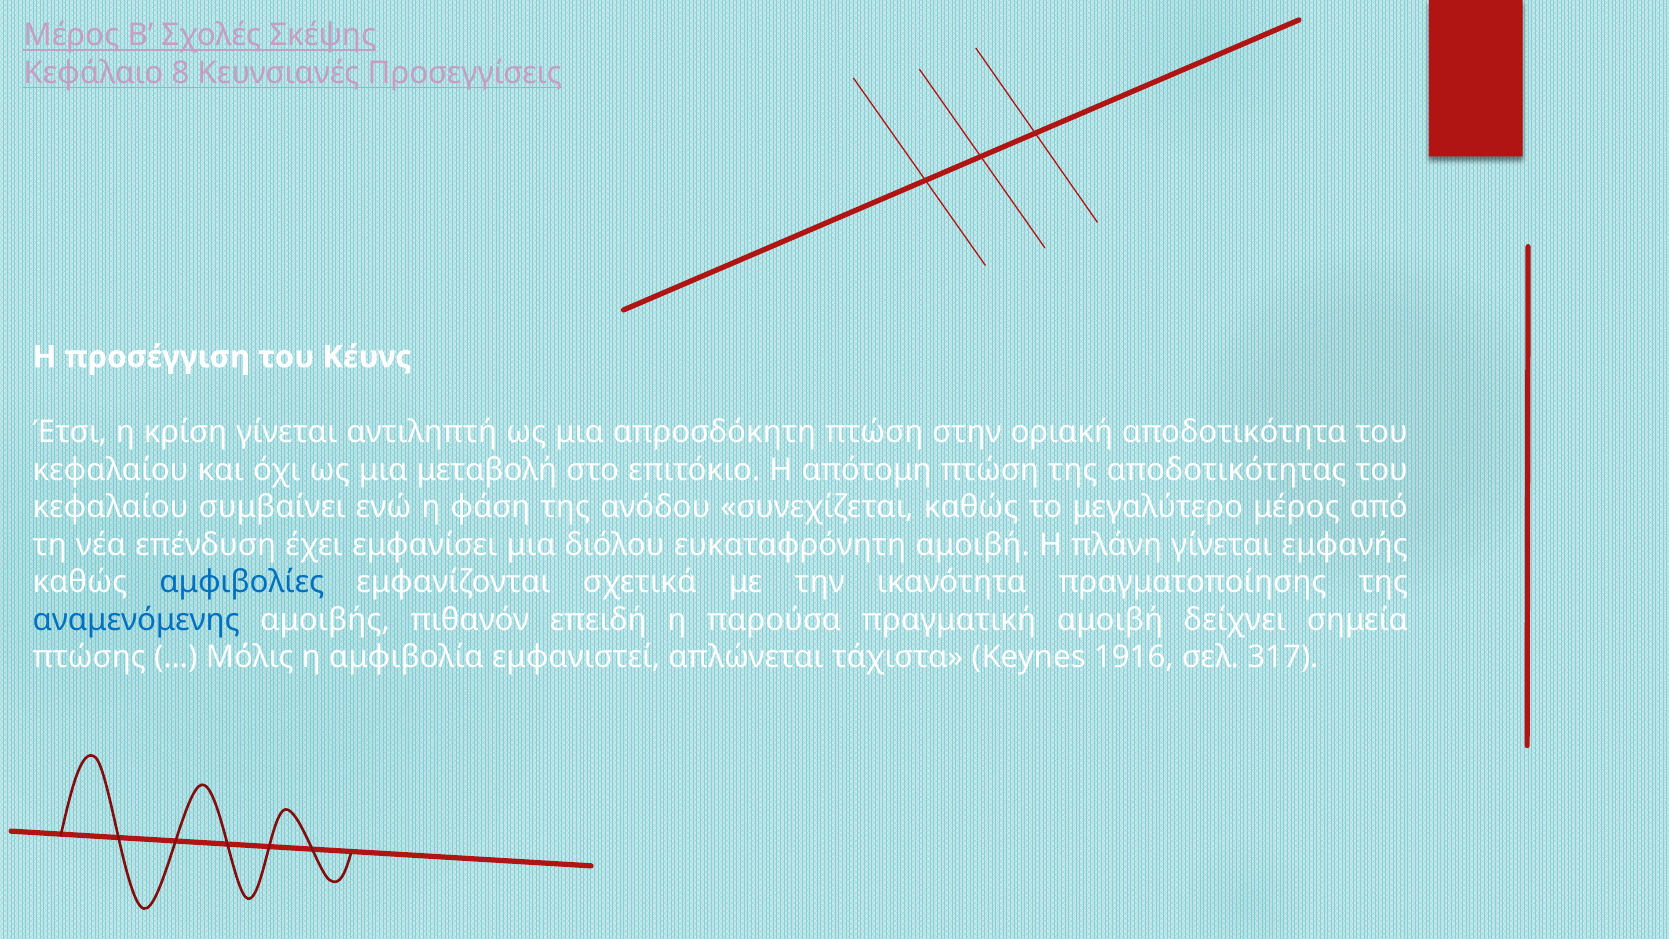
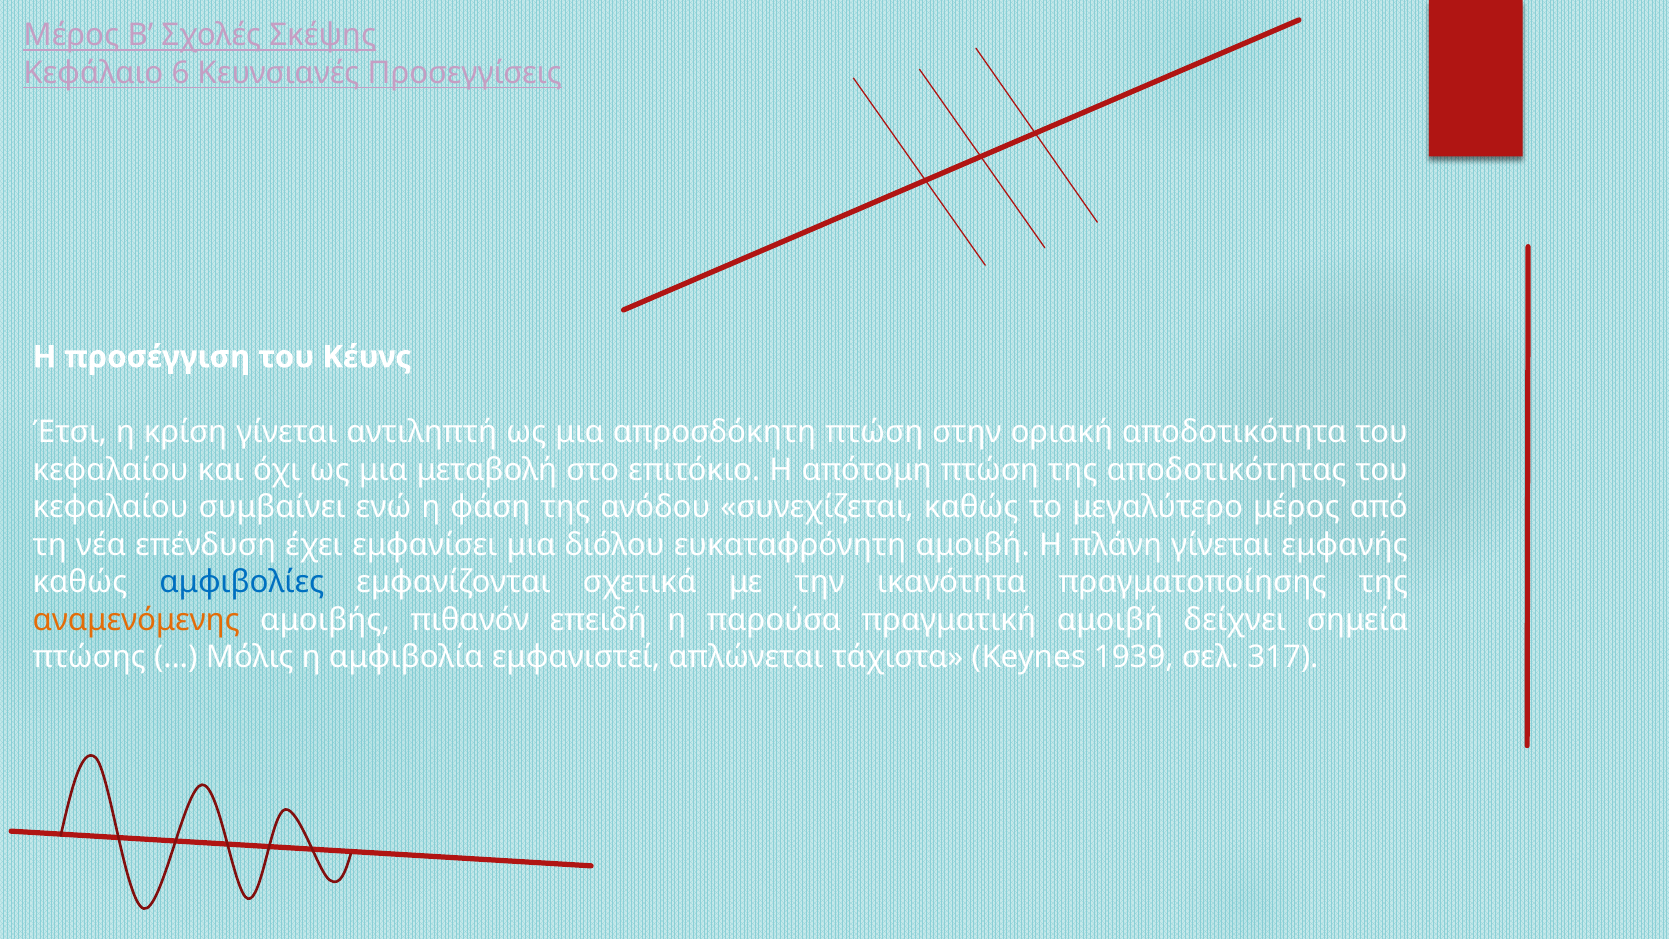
8: 8 -> 6 (181, 73)
αναμενόμενης colour: blue -> orange (136, 620)
1916: 1916 -> 1939 (1134, 657)
